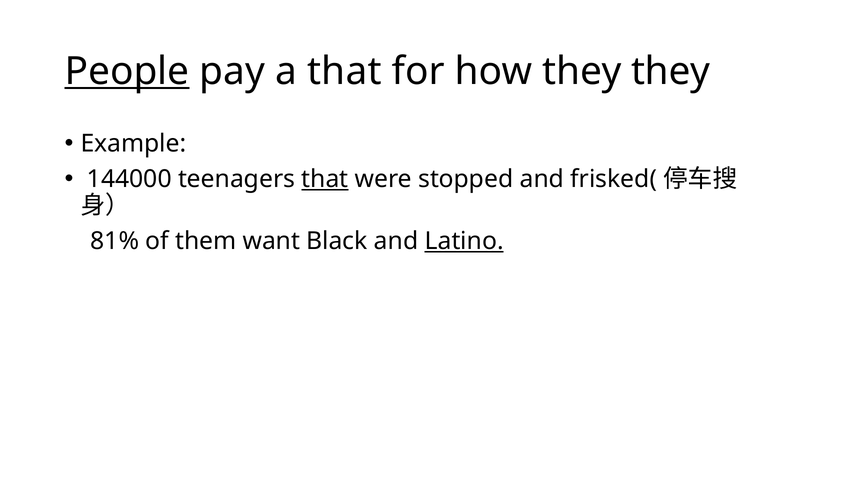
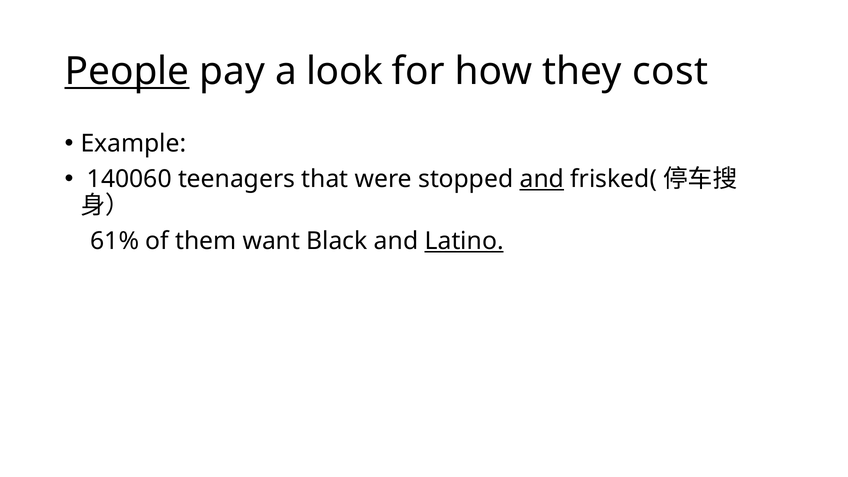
a that: that -> look (345, 71)
they they: they -> cost (670, 71)
144000: 144000 -> 140060 (129, 179)
that underline: present -> none (325, 179)
and underline: none -> present (542, 179)
81%: 81% -> 61% (115, 241)
